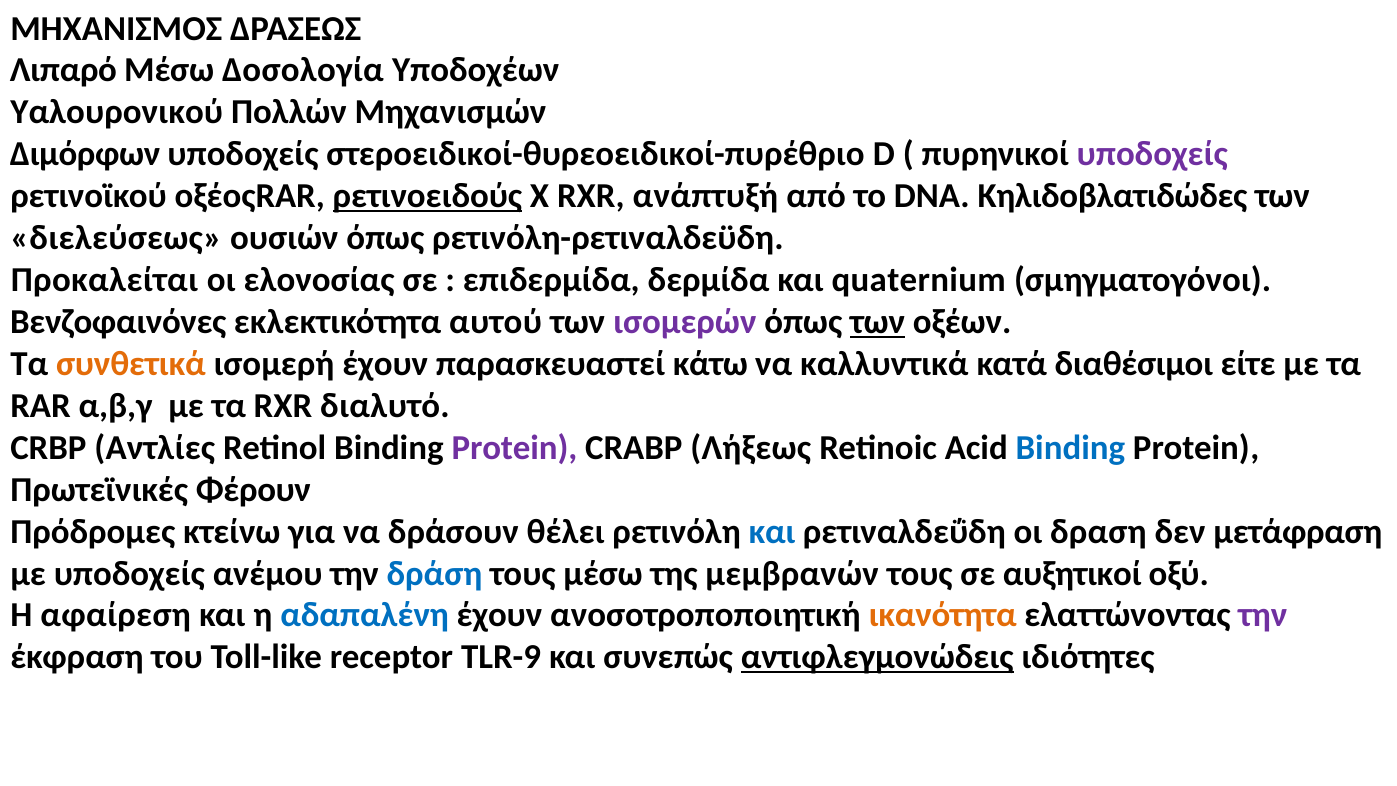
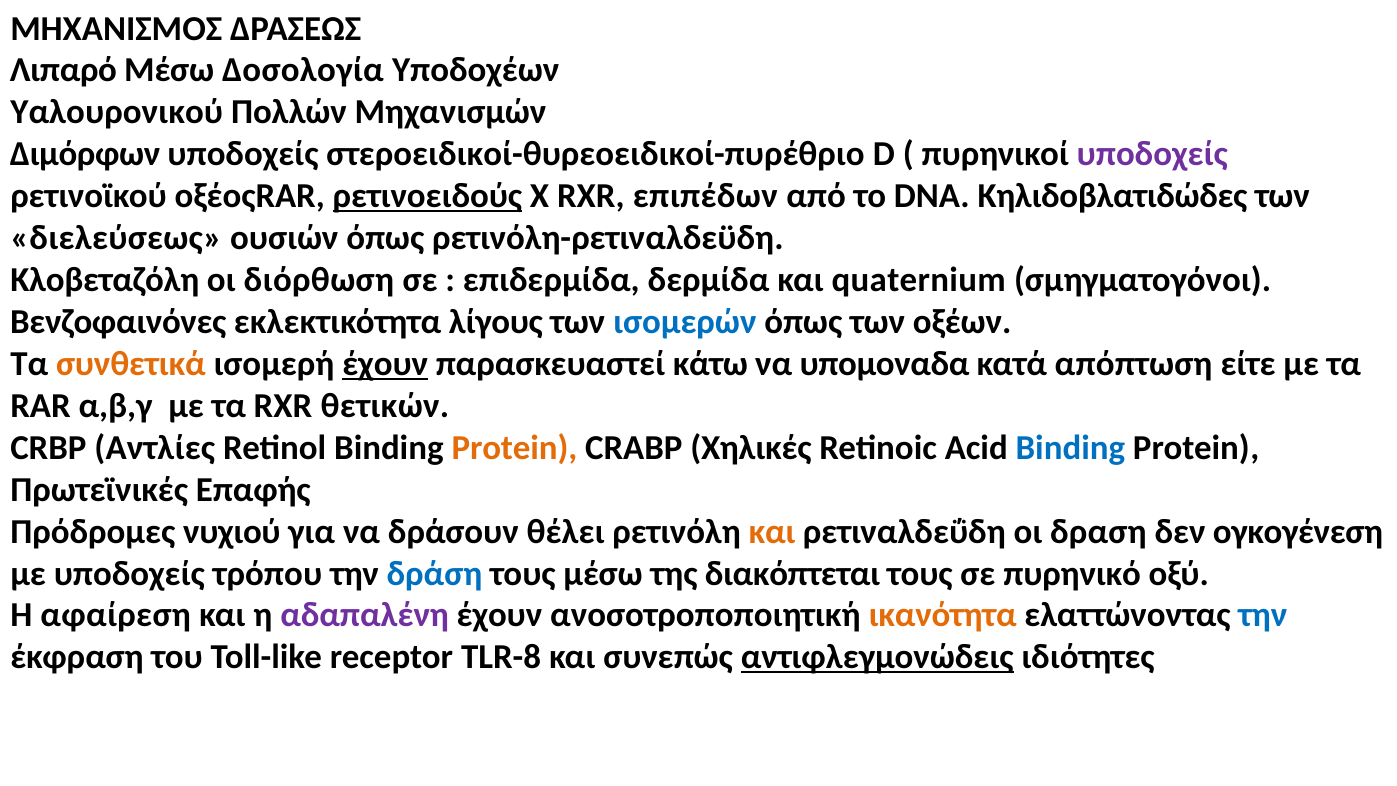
ανάπτυξή: ανάπτυξή -> επιπέδων (705, 196)
Προκαλείται: Προκαλείται -> Κλοβεταζόλη (105, 280)
ελονοσίας: ελονοσίας -> διόρθωση (319, 280)
αυτού: αυτού -> λίγους (496, 322)
ισομερών colour: purple -> blue (685, 322)
των underline: present -> none (878, 322)
έχουν underline: none -> present (385, 364)
καλλυντικά: καλλυντικά -> υπομοναδα (885, 364)
διαθέσιμοι: διαθέσιμοι -> απόπτωση (1134, 364)
διαλυτό: διαλυτό -> θετικών (385, 406)
Protein colour: purple -> orange (514, 448)
Λήξεως: Λήξεως -> Χηλικές (751, 448)
Φέρουν: Φέρουν -> Επαφής (253, 490)
κτείνω: κτείνω -> νυχιού (232, 531)
και colour: blue -> orange (772, 531)
μετάφραση: μετάφραση -> ογκογένεση (1298, 531)
ανέμου: ανέμου -> τρόπου (267, 573)
μεμβρανών: μεμβρανών -> διακόπτεται (792, 573)
αυξητικοί: αυξητικοί -> πυρηνικό (1072, 573)
αδαπαλένη colour: blue -> purple (365, 615)
την colour: purple -> blue (1263, 615)
TLR-9: TLR-9 -> TLR-8 (501, 657)
